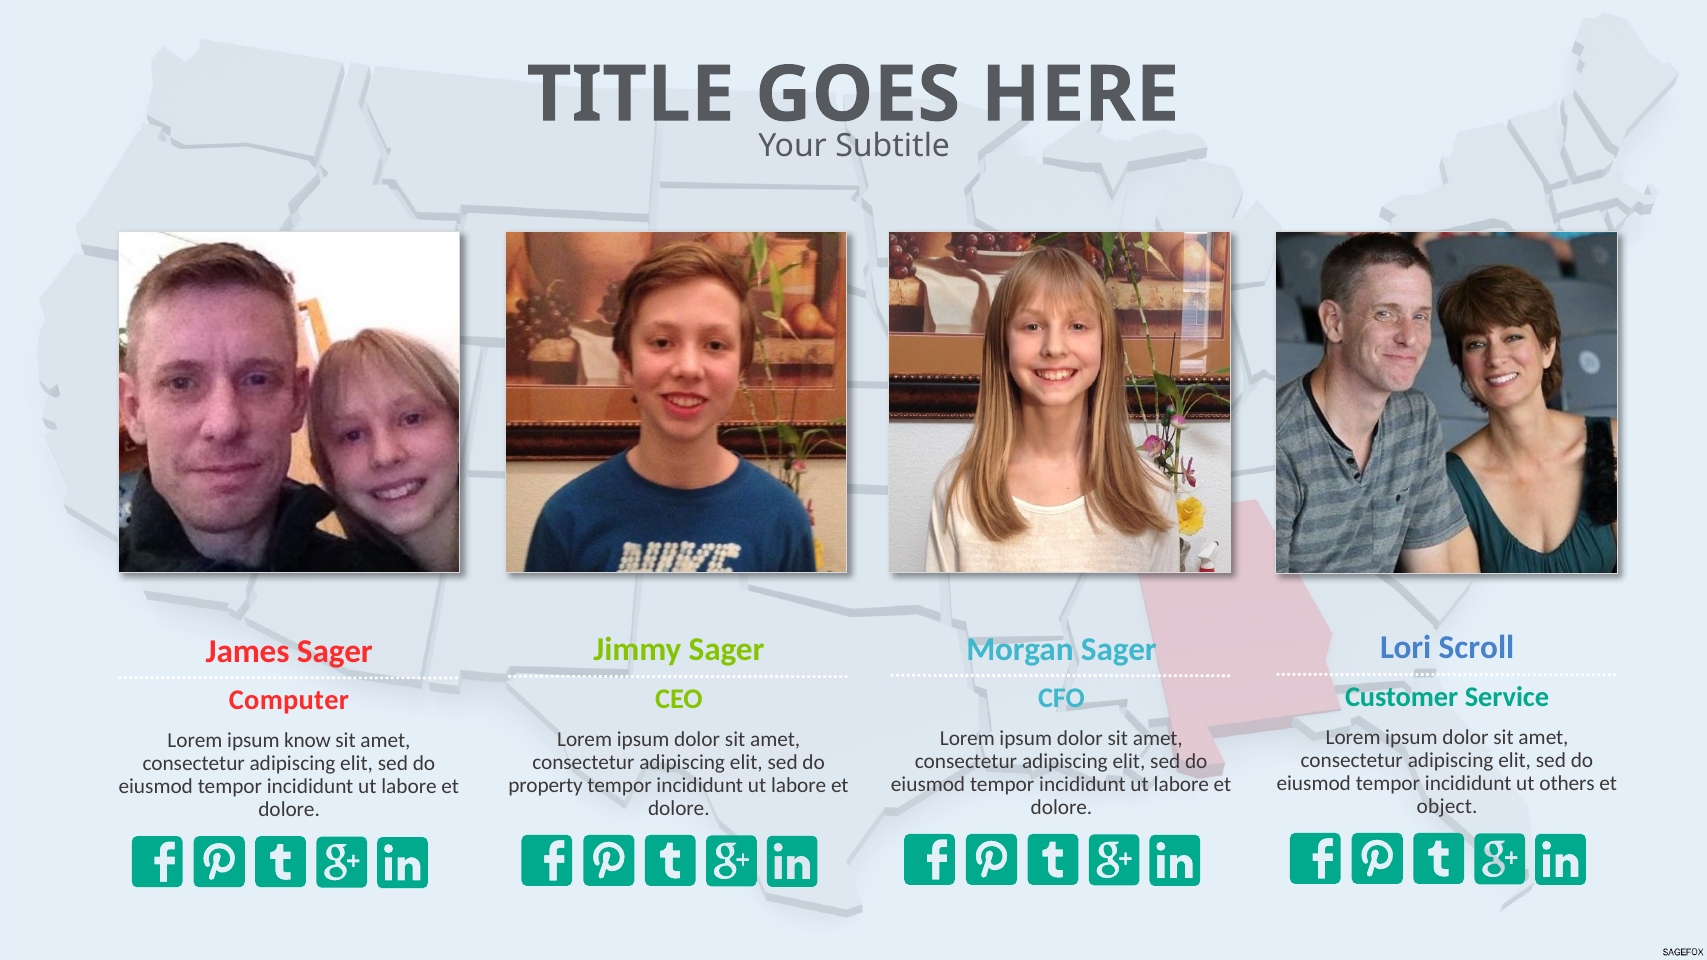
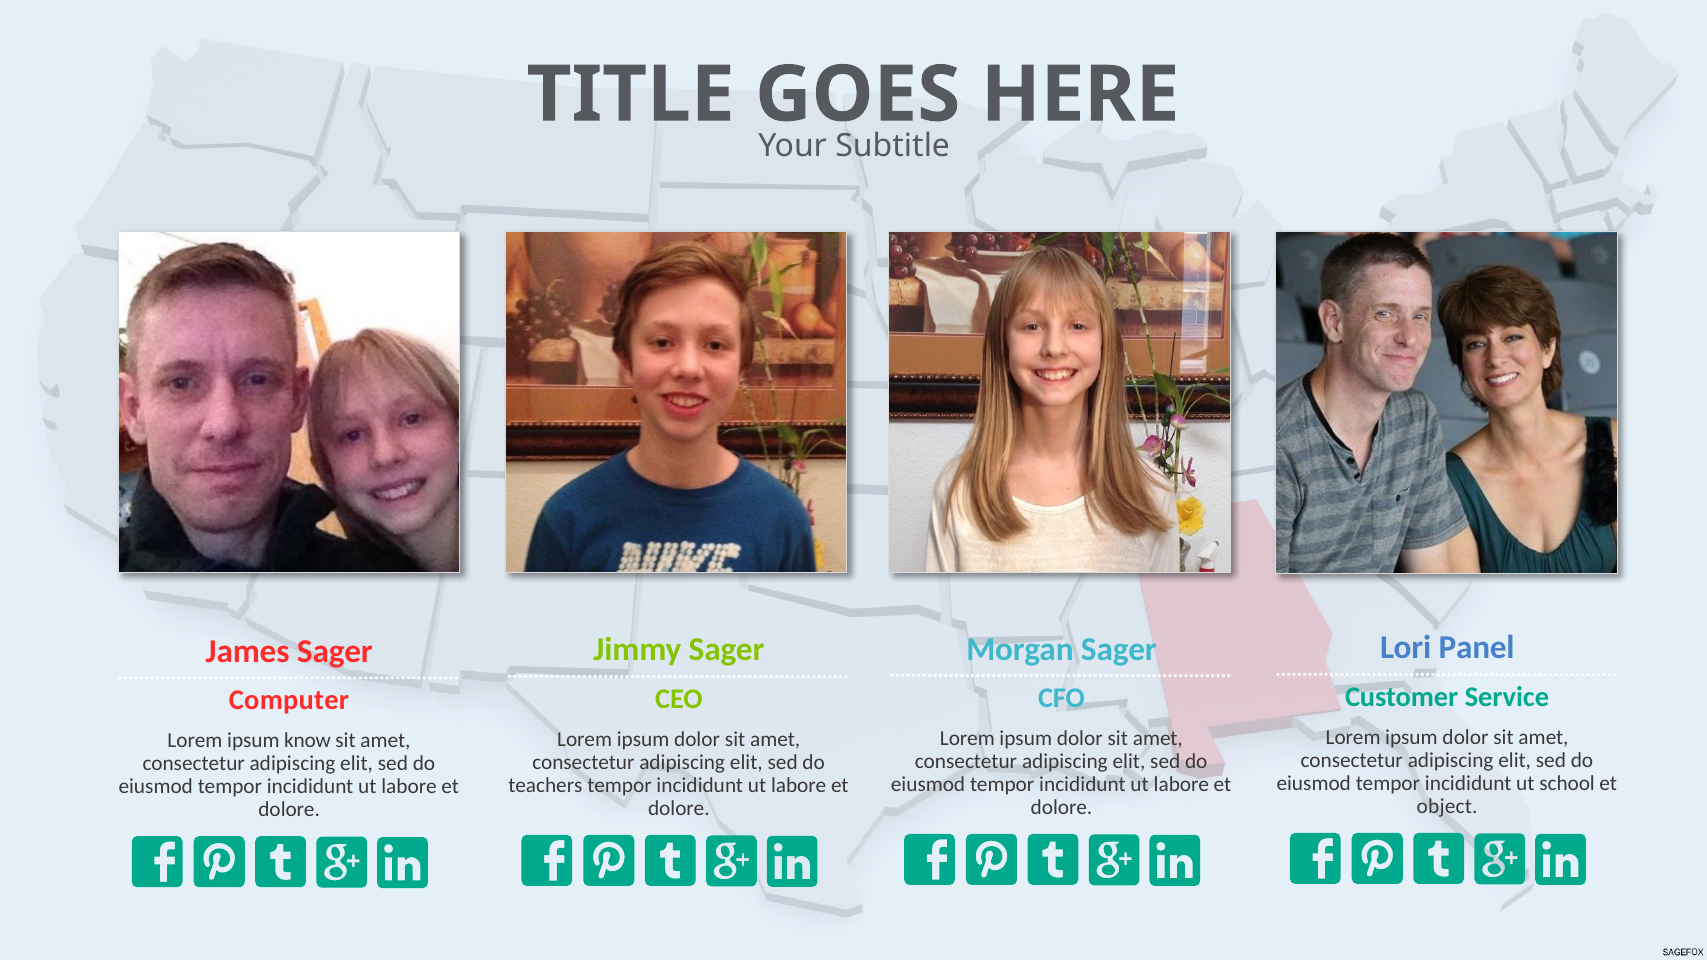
Scroll: Scroll -> Panel (1477, 648)
others: others -> school (1567, 783)
property: property -> teachers (545, 785)
